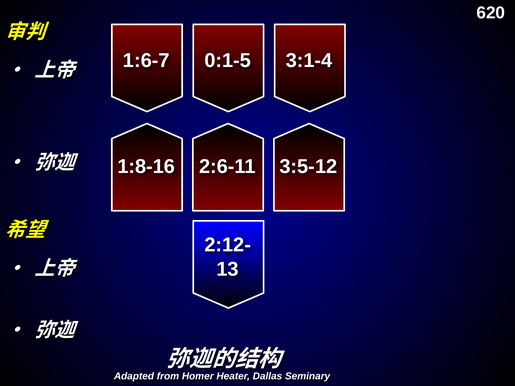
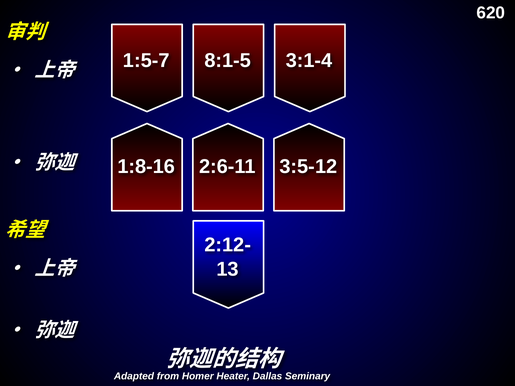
1:6-7: 1:6-7 -> 1:5-7 (146, 61)
0:1-5: 0:1-5 -> 8:1-5 (228, 61)
